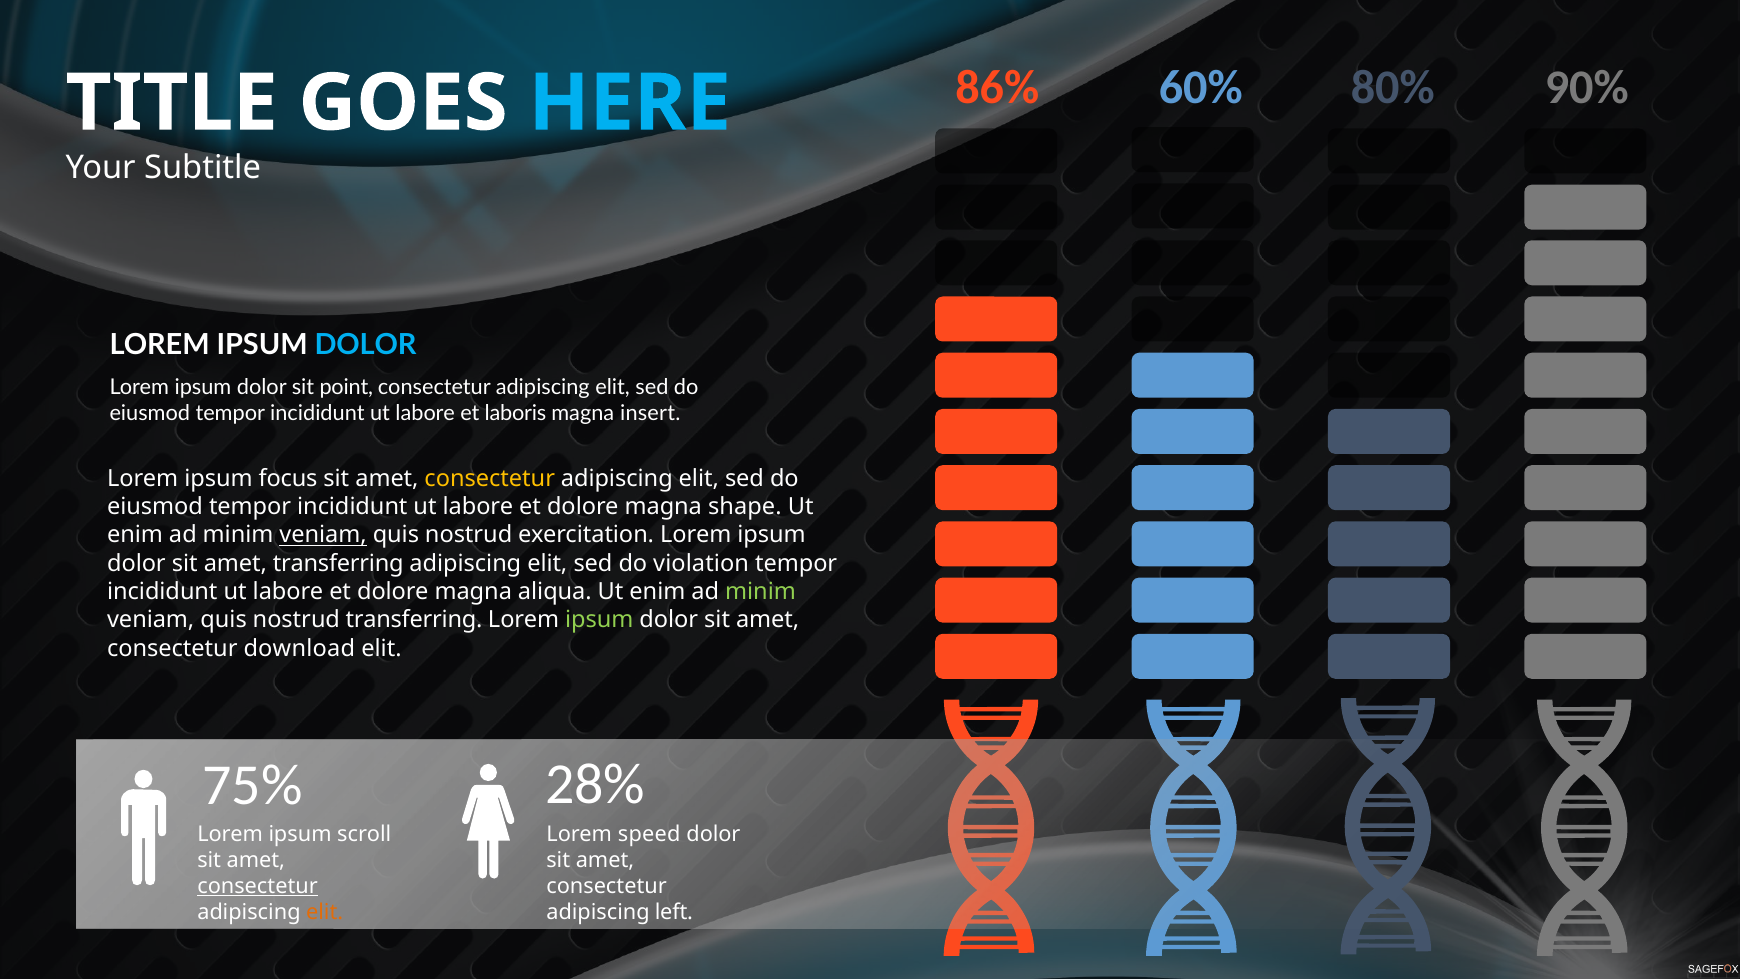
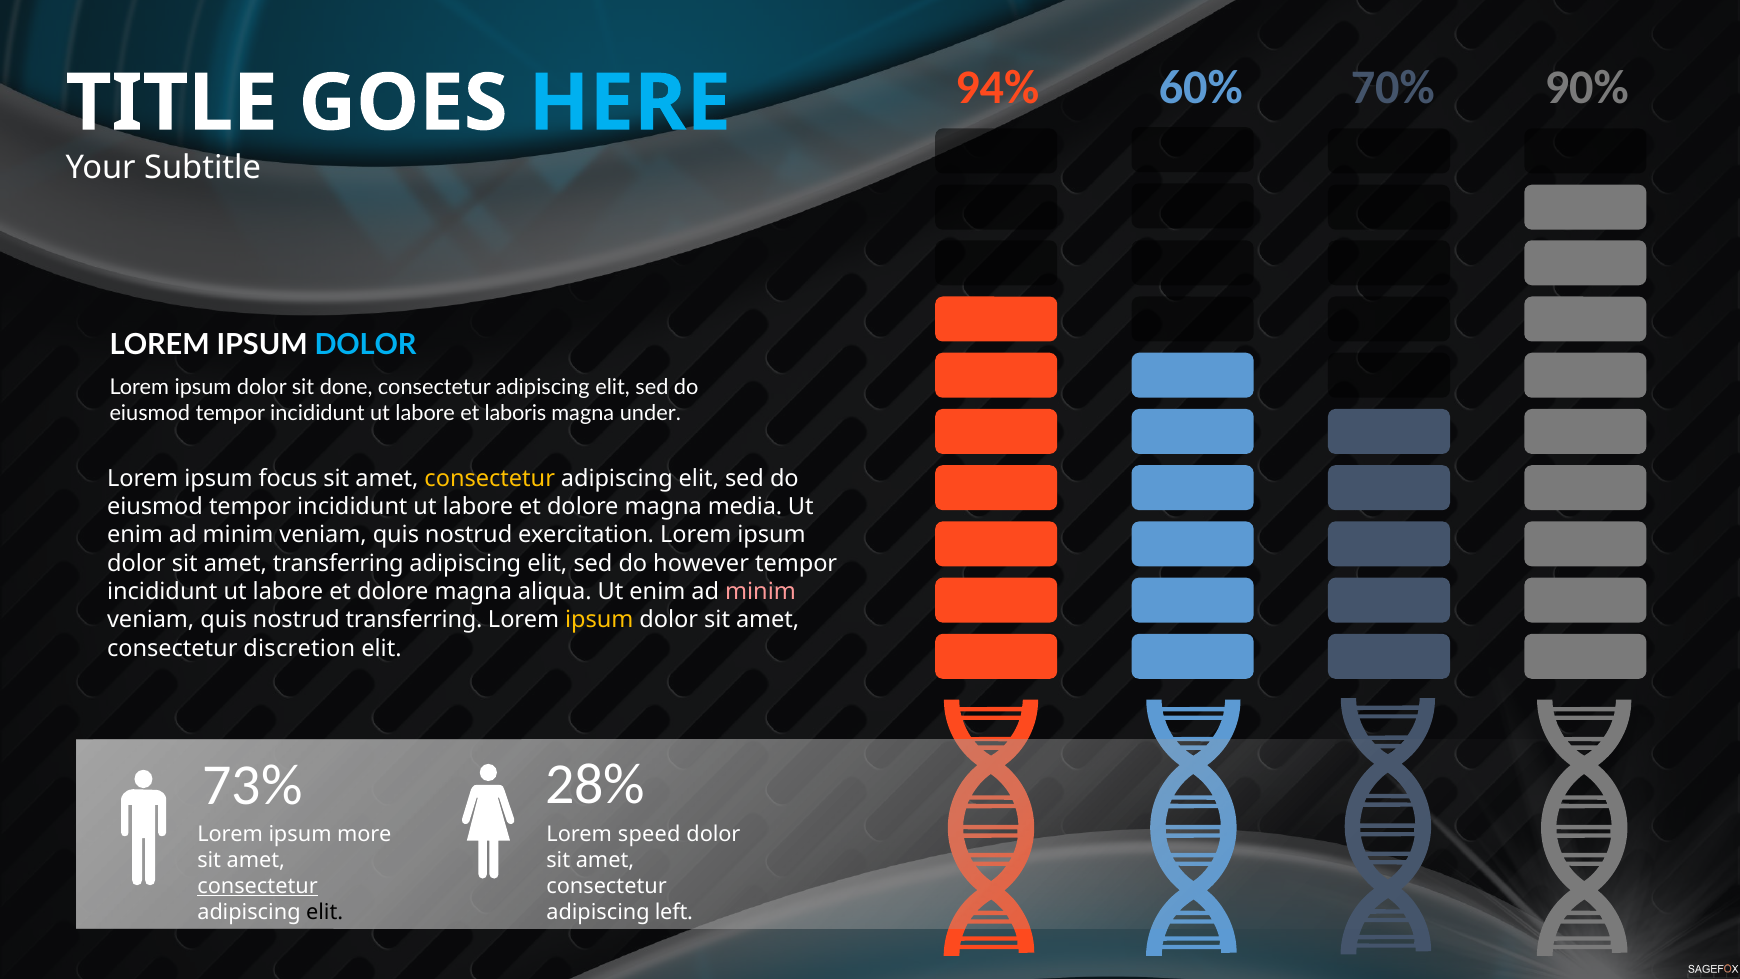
86%: 86% -> 94% (997, 87)
80%: 80% -> 70% (1393, 87)
point: point -> done (346, 387)
insert: insert -> under (650, 414)
shape: shape -> media (745, 507)
veniam underline: present -> none (323, 535)
violation: violation -> however (701, 563)
minim colour: light green -> pink (761, 592)
ipsum colour: light green -> yellow (599, 620)
download: download -> discretion (299, 648)
75%: 75% -> 73% (253, 785)
scroll: scroll -> more (364, 834)
elit colour: orange -> black (325, 912)
